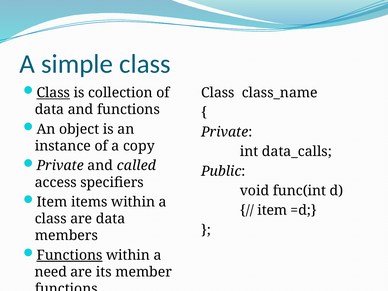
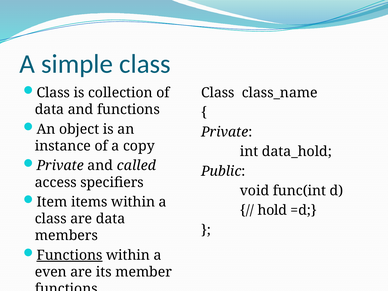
Class underline: present -> none (53, 93)
data_calls: data_calls -> data_hold (297, 152)
item: item -> hold (272, 210)
need: need -> even (51, 272)
